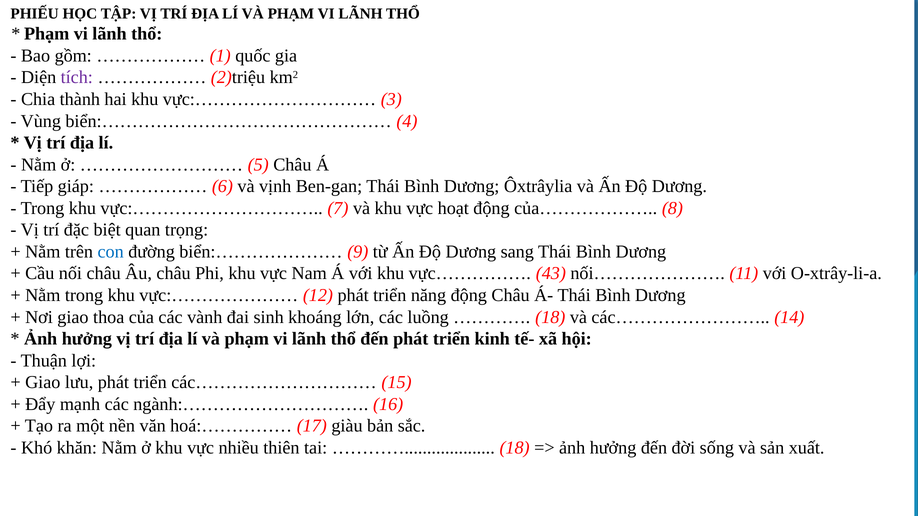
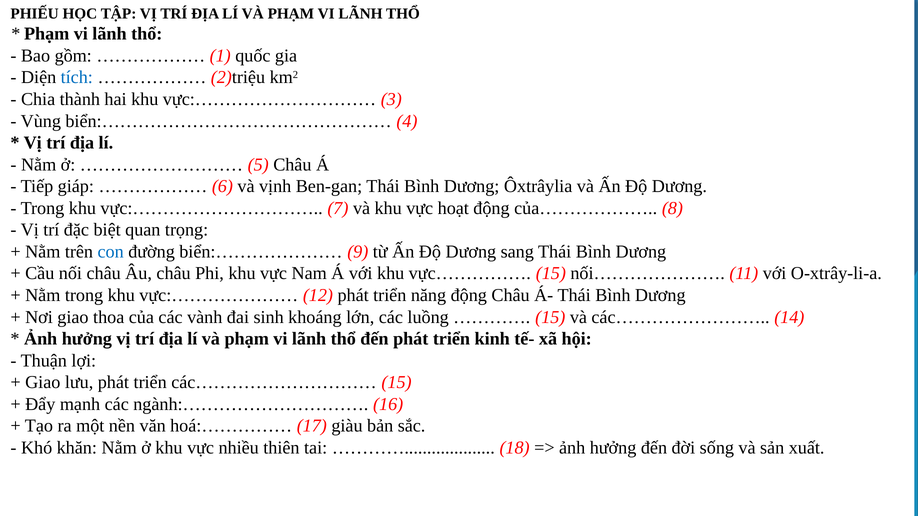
tích colour: purple -> blue (77, 78)
vực…………… 43: 43 -> 15 (551, 274)
18: 18 -> 15 (550, 317)
